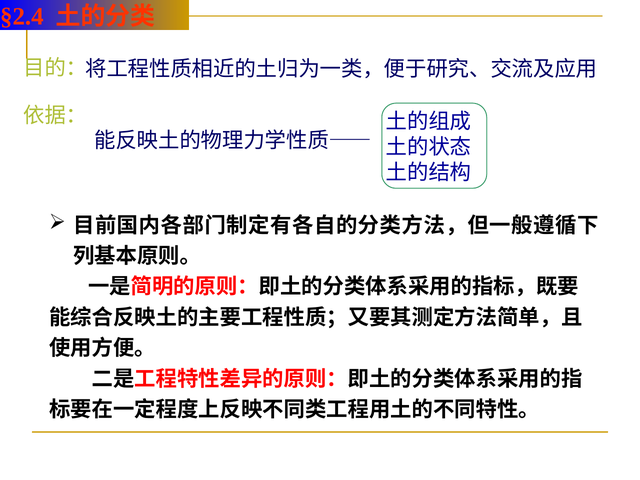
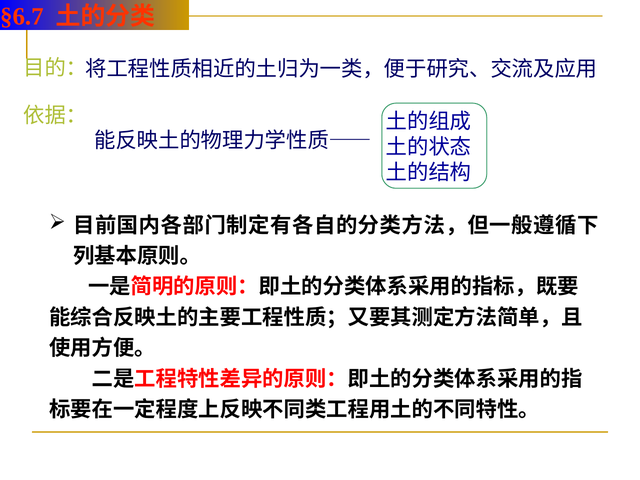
§2.4: §2.4 -> §6.7 (22, 17)
